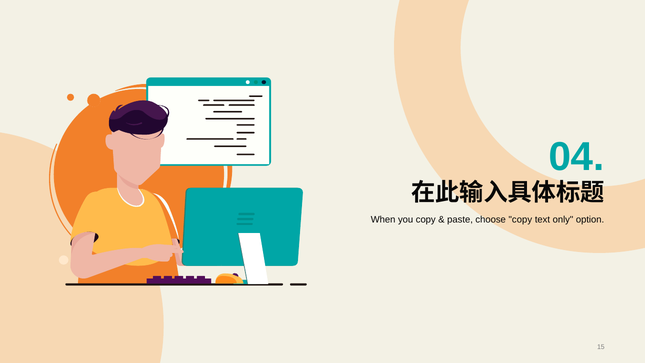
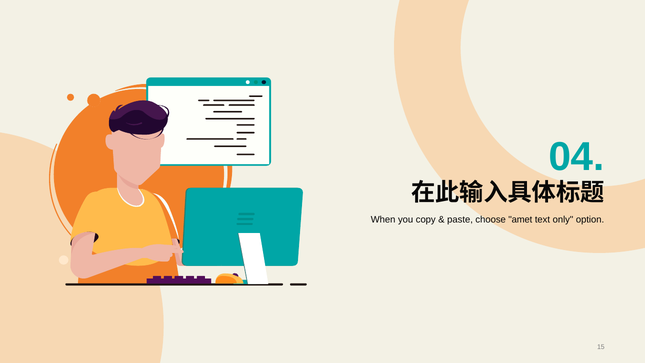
choose copy: copy -> amet (520, 219)
